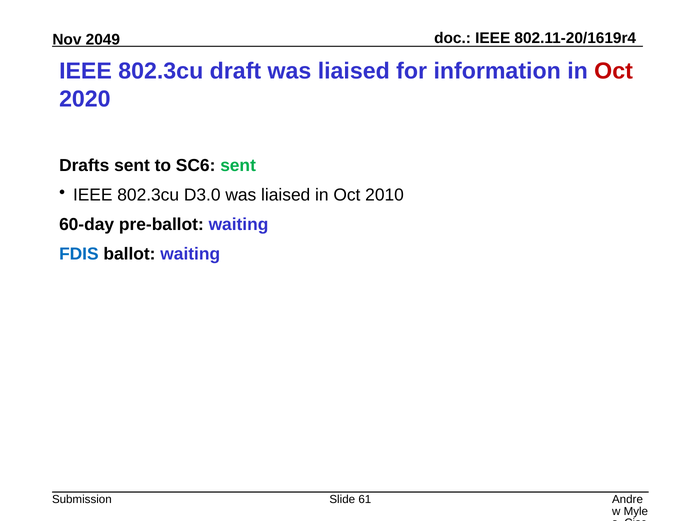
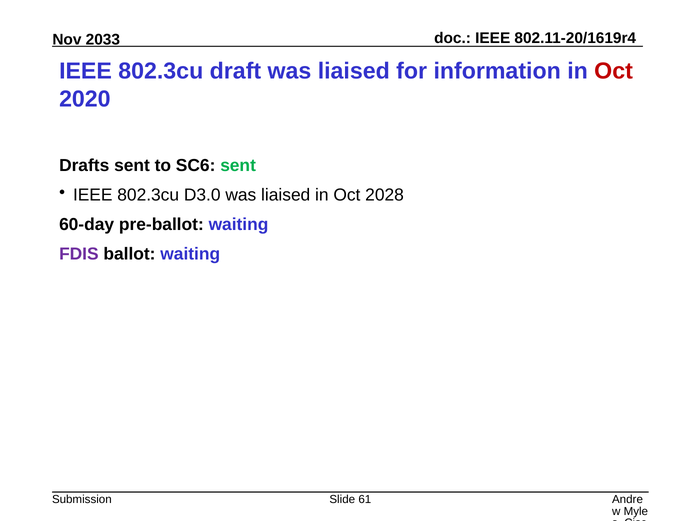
2049: 2049 -> 2033 (103, 39)
2010: 2010 -> 2028 (385, 195)
FDIS colour: blue -> purple (79, 254)
